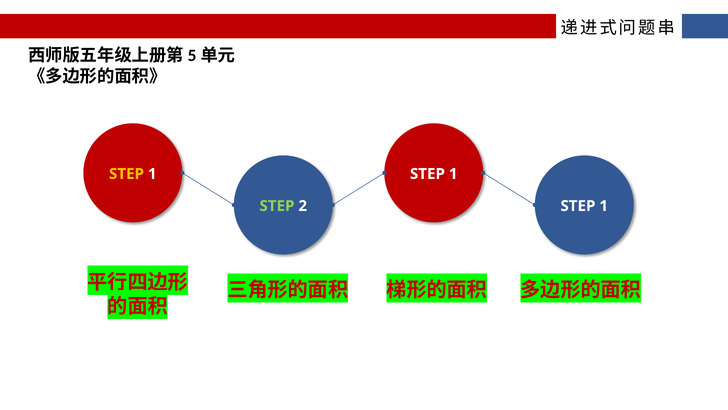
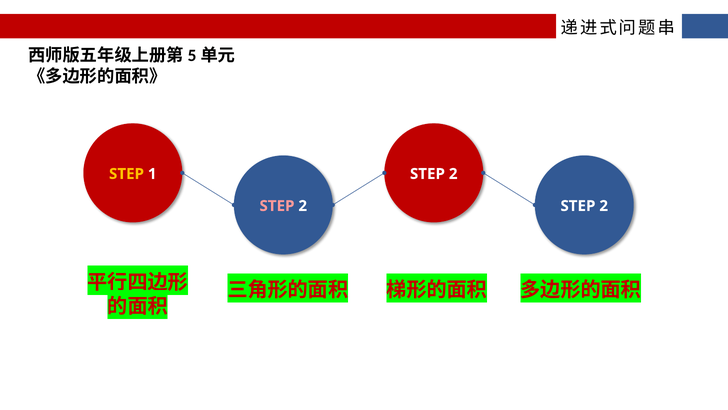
1: 1 -> 2 (453, 174)
STEP colour: light green -> pink (277, 206)
1: 1 -> 2 (604, 206)
